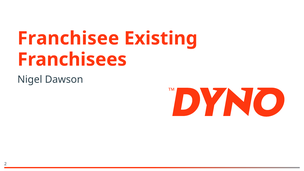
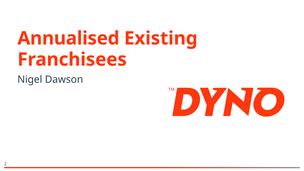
Franchisee: Franchisee -> Annualised (68, 38)
